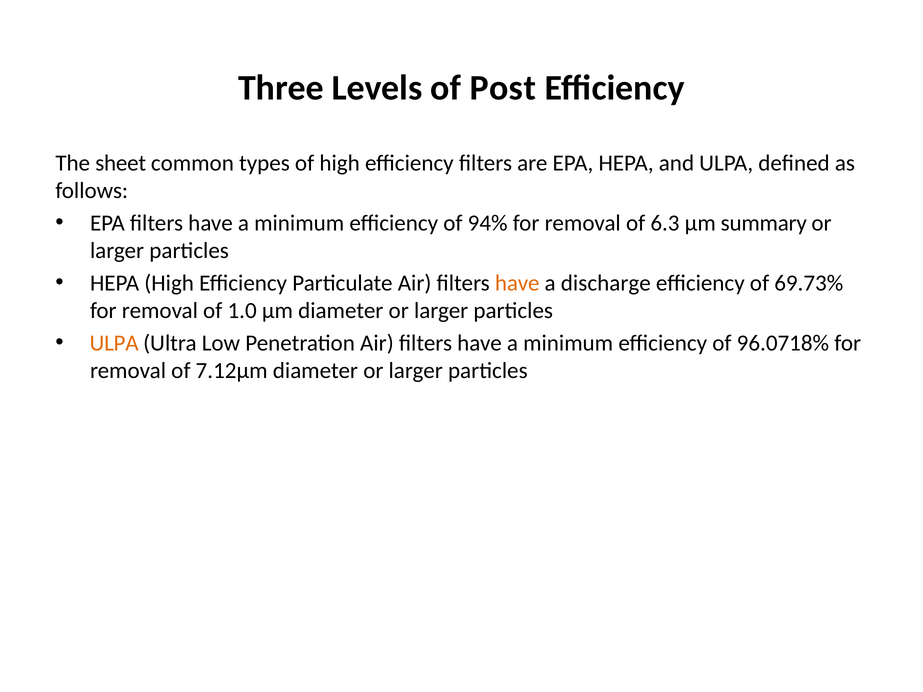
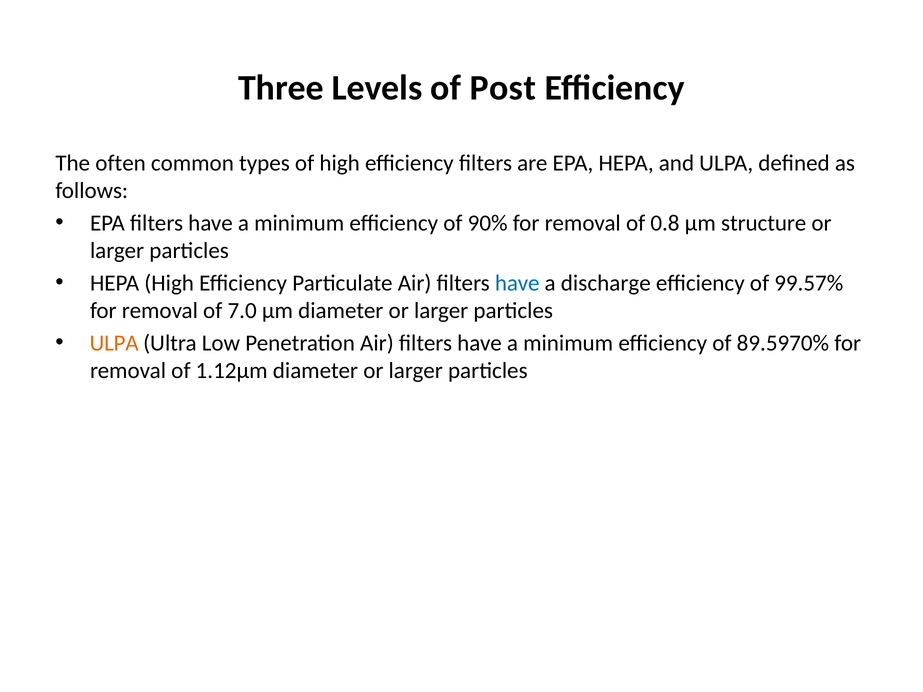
sheet: sheet -> often (121, 163)
94%: 94% -> 90% (488, 223)
6.3: 6.3 -> 0.8 (665, 223)
summary: summary -> structure (764, 223)
have colour: orange -> blue (517, 283)
69.73%: 69.73% -> 99.57% (809, 283)
1.0: 1.0 -> 7.0 (242, 311)
96.0718%: 96.0718% -> 89.5970% (783, 343)
7.12µm: 7.12µm -> 1.12µm (232, 371)
